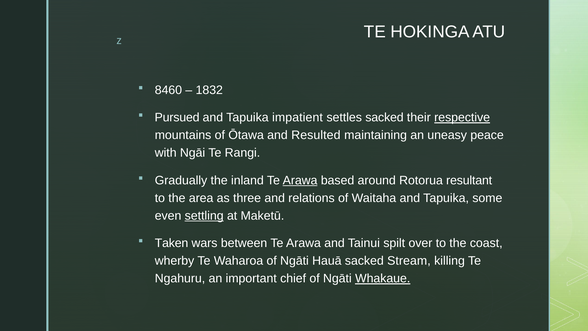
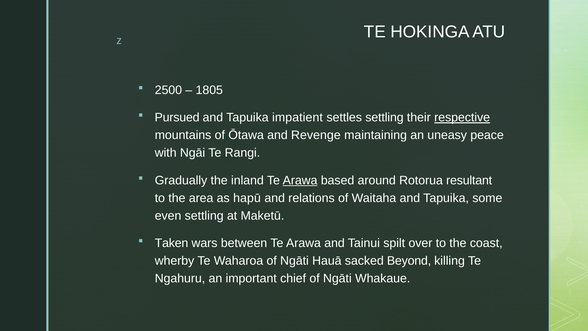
8460: 8460 -> 2500 (168, 90)
1832: 1832 -> 1805 (209, 90)
settles sacked: sacked -> settling (384, 117)
Resulted: Resulted -> Revenge (316, 135)
three: three -> hapū (247, 198)
settling underline: present -> none (204, 216)
Stream: Stream -> Beyond (409, 261)
Whakaue underline: present -> none (383, 278)
